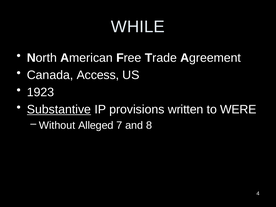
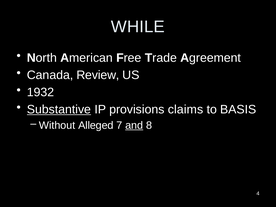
Access: Access -> Review (98, 75)
1923: 1923 -> 1932 (41, 92)
written: written -> claims (186, 109)
WERE: WERE -> BASIS (238, 109)
and underline: none -> present (134, 125)
